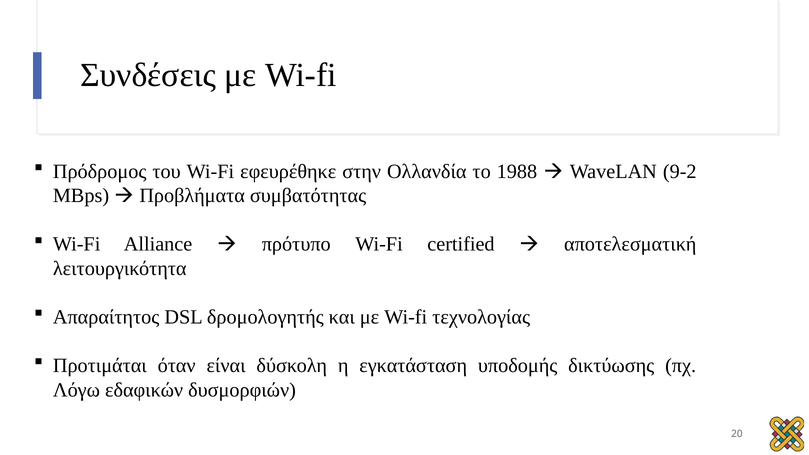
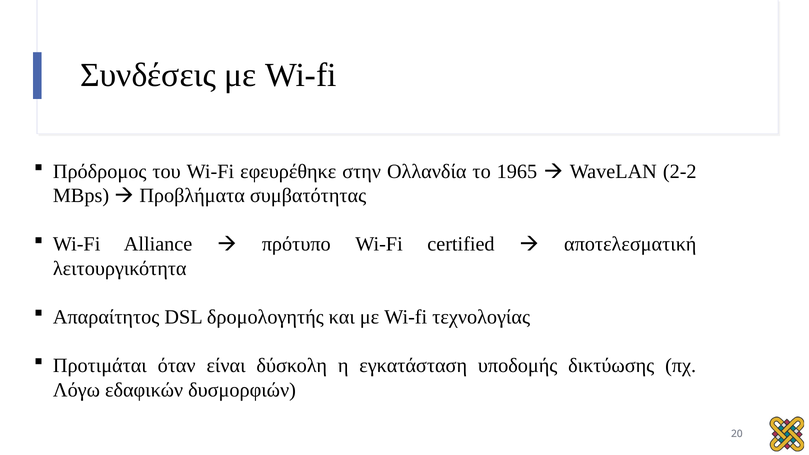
1988: 1988 -> 1965 (517, 171)
9-2: 9-2 -> 2-2 (680, 171)
